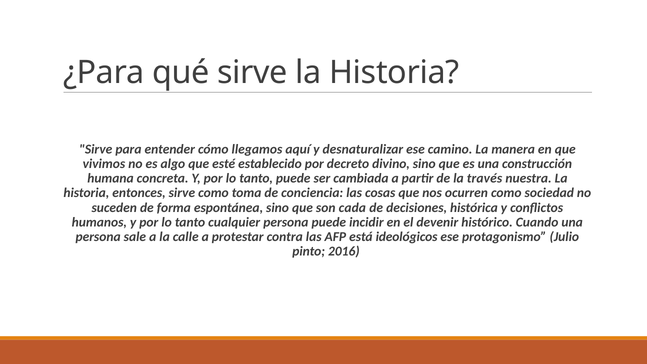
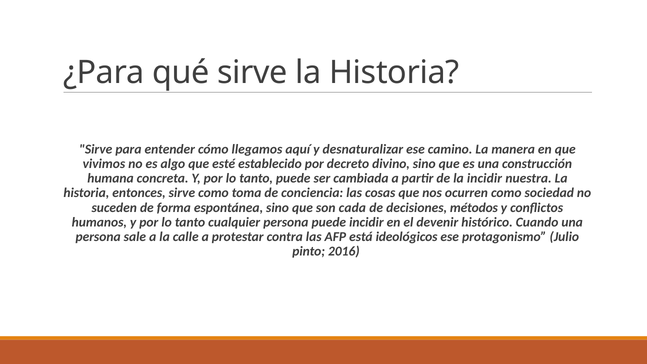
la través: través -> incidir (484, 178)
histórica: histórica -> métodos (474, 208)
